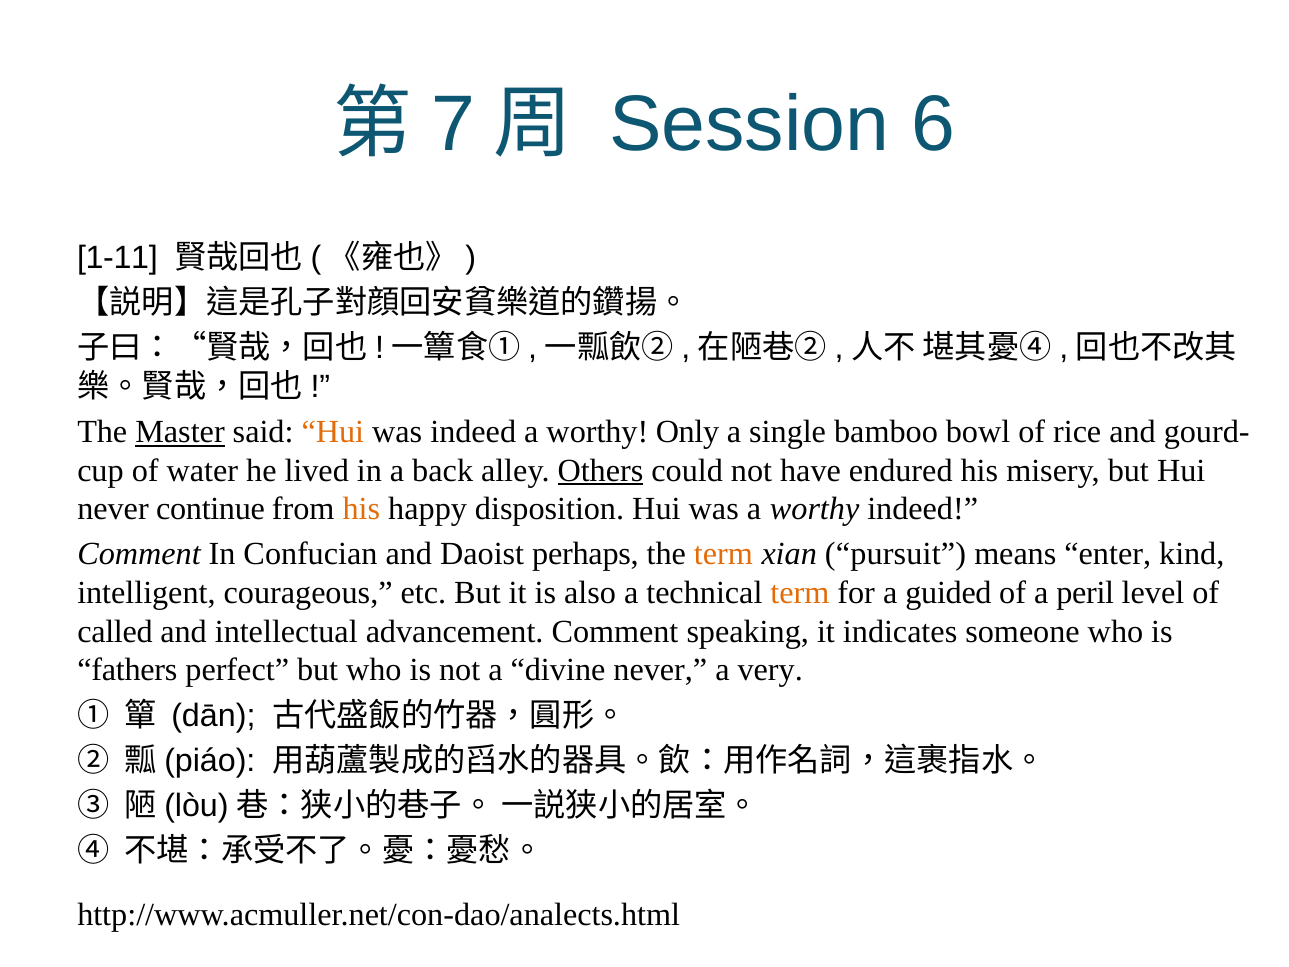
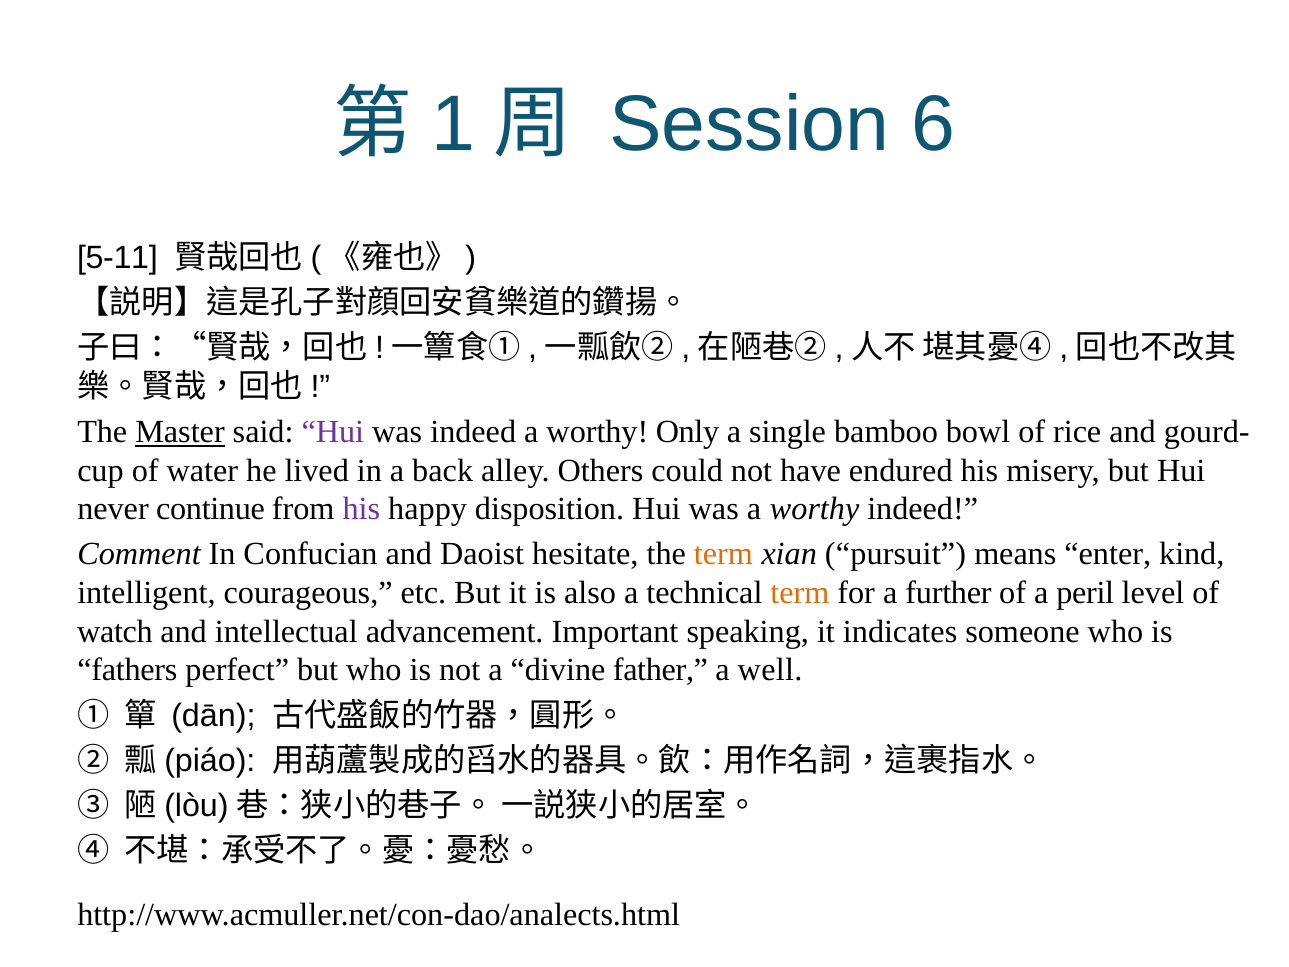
7: 7 -> 1 (453, 125)
1-11: 1-11 -> 5-11 (117, 258)
Hui colour: orange -> purple (333, 432)
Others underline: present -> none (600, 470)
his colour: orange -> purple (361, 509)
perhaps: perhaps -> hesitate (585, 554)
guided: guided -> further (948, 593)
called: called -> watch (115, 631)
advancement Comment: Comment -> Important (615, 631)
divine never: never -> father (660, 670)
very: very -> well (770, 670)
